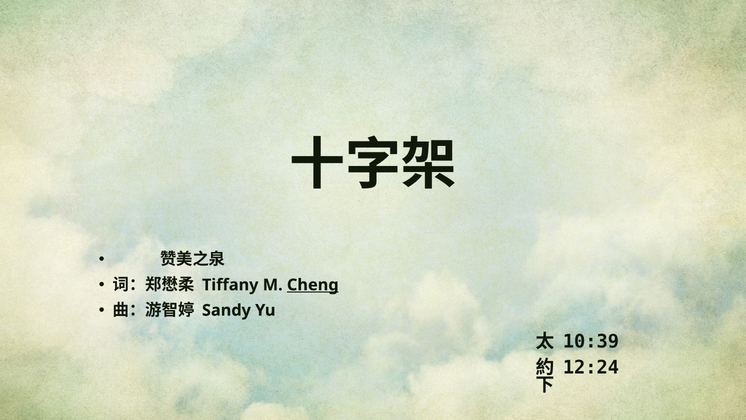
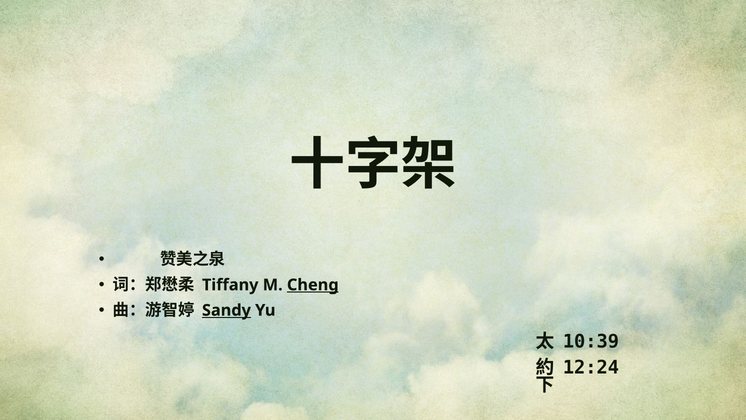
Sandy underline: none -> present (226, 310)
